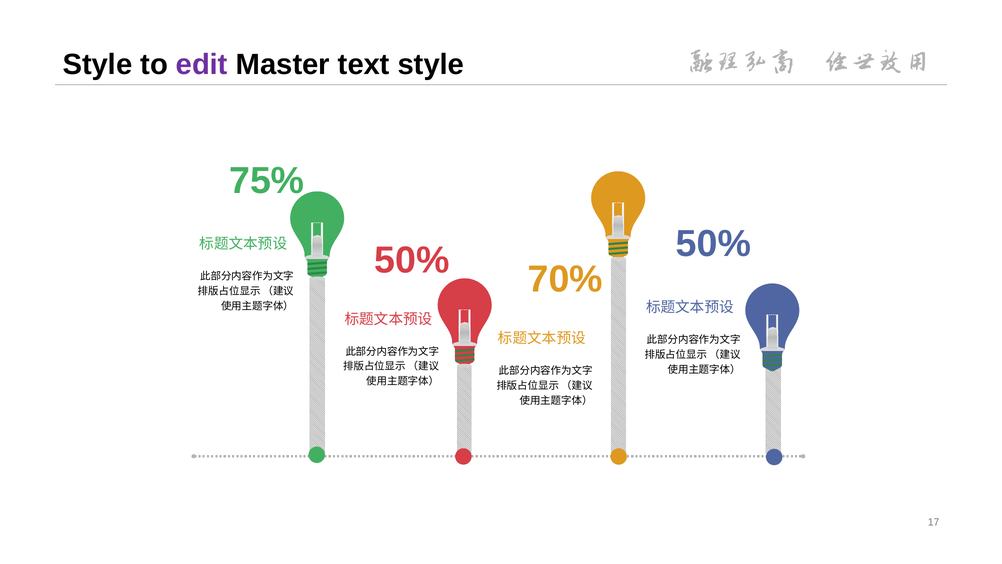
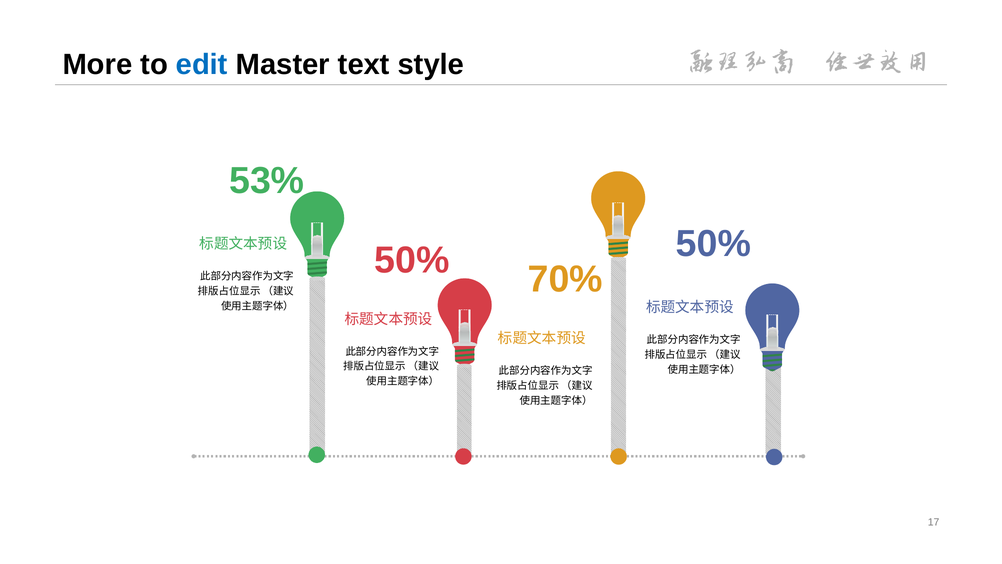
Style: Style -> More (97, 65)
edit colour: purple -> blue (202, 65)
75%: 75% -> 53% (267, 180)
